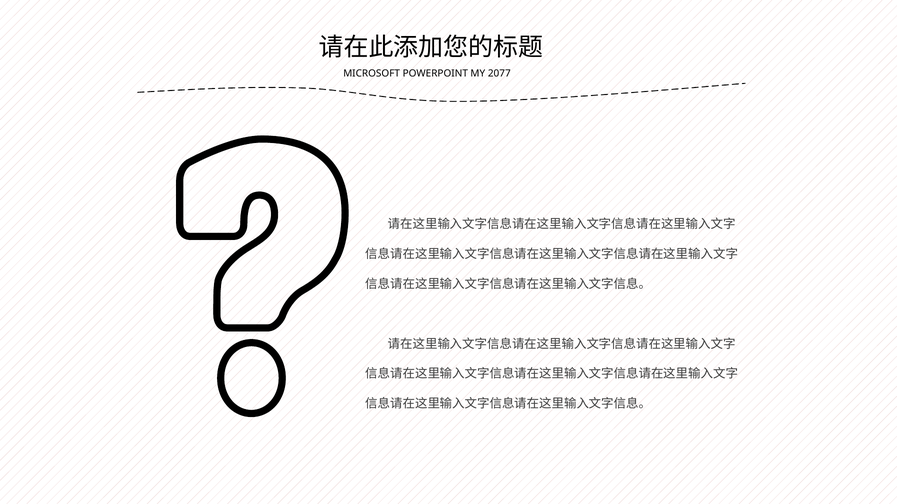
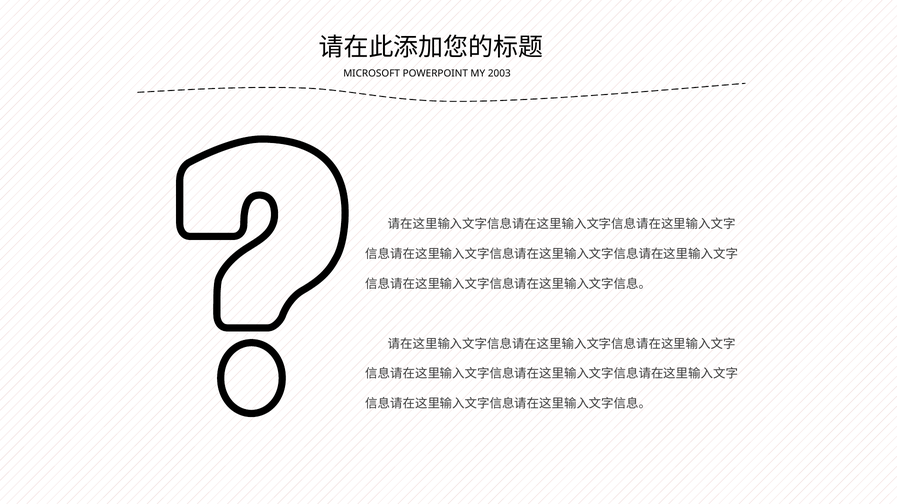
2077: 2077 -> 2003 (499, 73)
